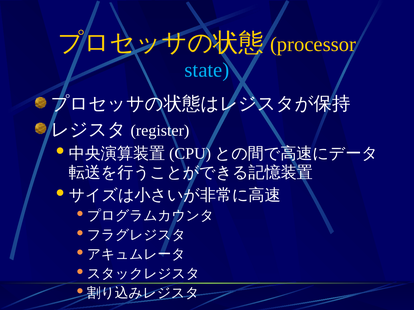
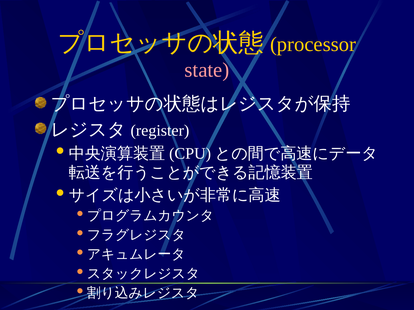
state colour: light blue -> pink (207, 70)
